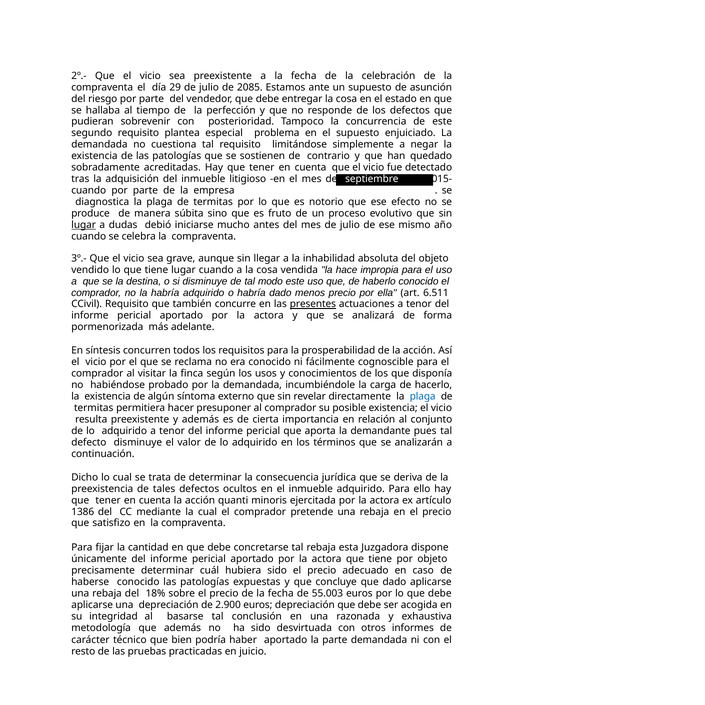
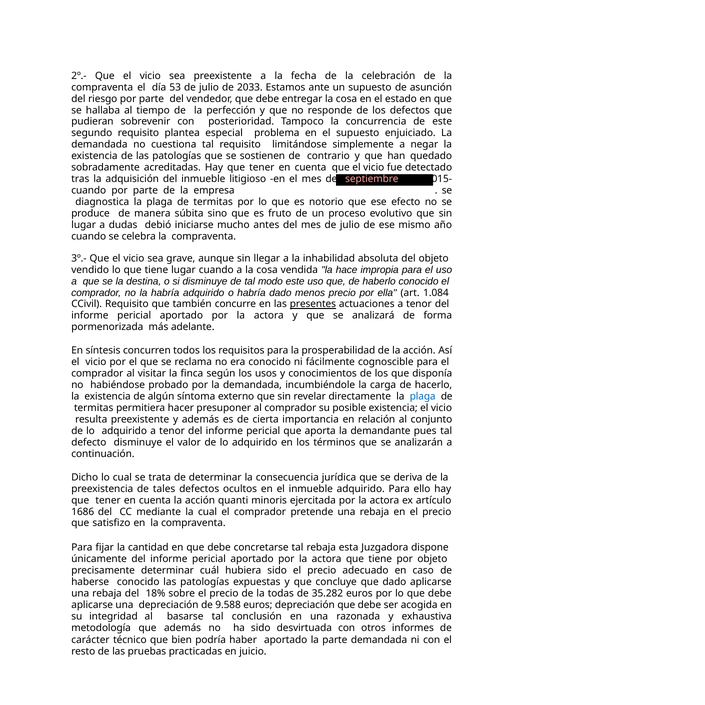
29: 29 -> 53 (175, 87)
2085: 2085 -> 2033 (250, 87)
septiembre colour: white -> pink (372, 179)
lugar underline: present -> none (84, 225)
6.511: 6.511 -> 1.084 (436, 293)
1386: 1386 -> 1686 (83, 512)
de la fecha: fecha -> todas (281, 594)
55.003: 55.003 -> 35.282 (327, 594)
2.900: 2.900 -> 9.588 (228, 605)
